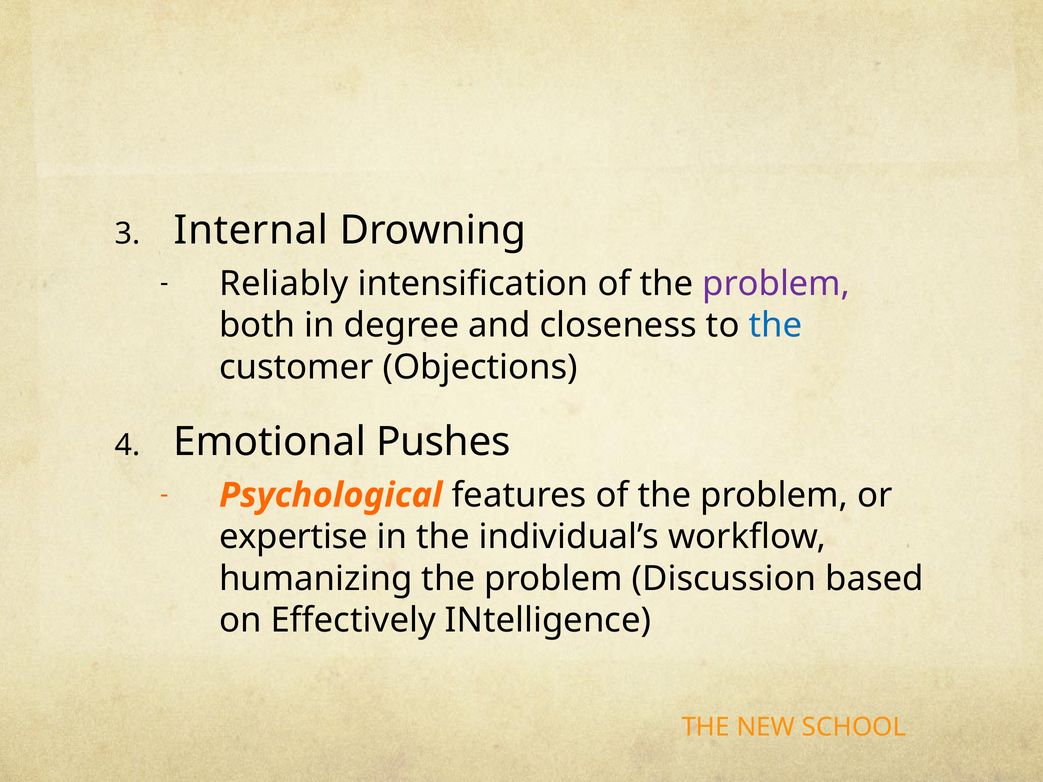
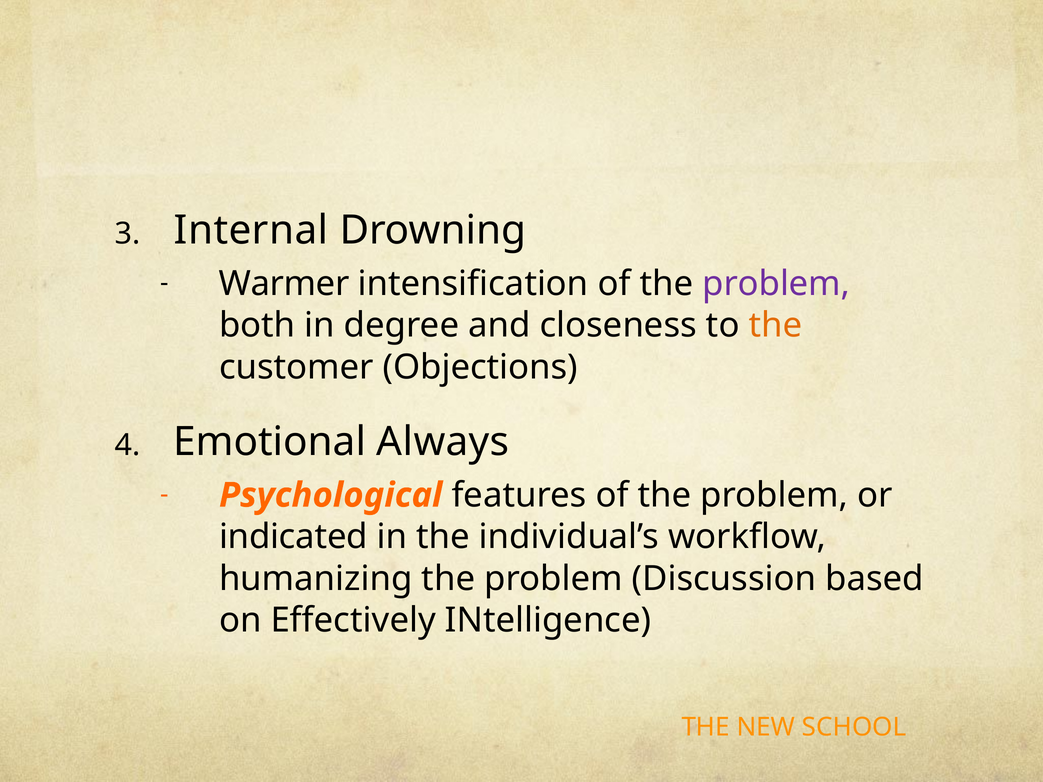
Reliably: Reliably -> Warmer (284, 284)
the colour: blue -> orange (775, 326)
Pushes: Pushes -> Always (443, 442)
expertise: expertise -> indicated (293, 537)
